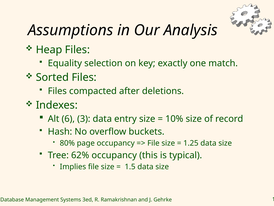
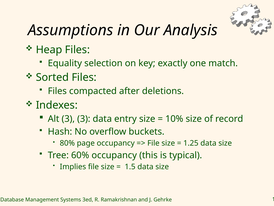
Alt 6: 6 -> 3 (68, 119)
62%: 62% -> 60% (80, 155)
